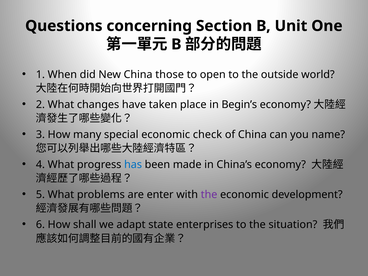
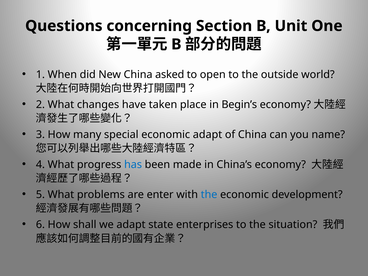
those: those -> asked (170, 74)
economic check: check -> adapt (208, 135)
the colour: purple -> blue (209, 195)
